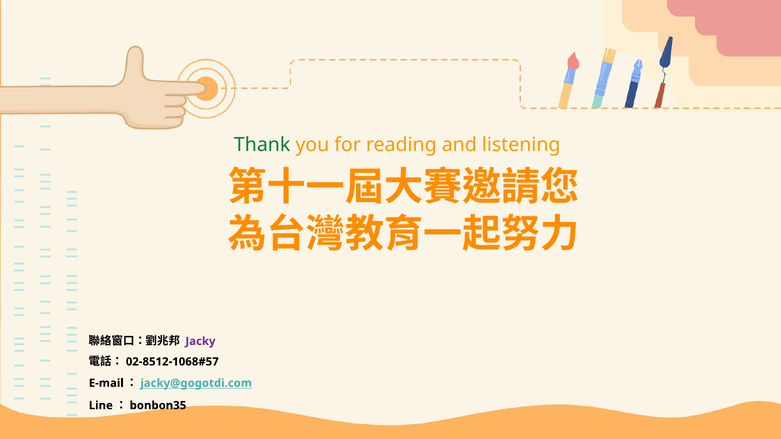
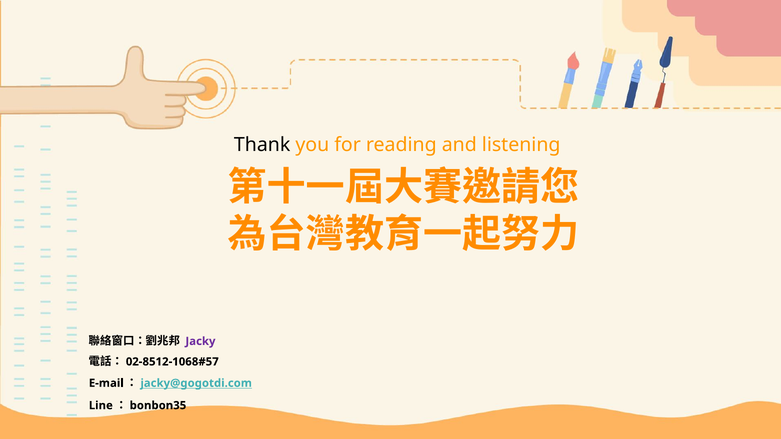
Thank colour: green -> black (262, 145)
